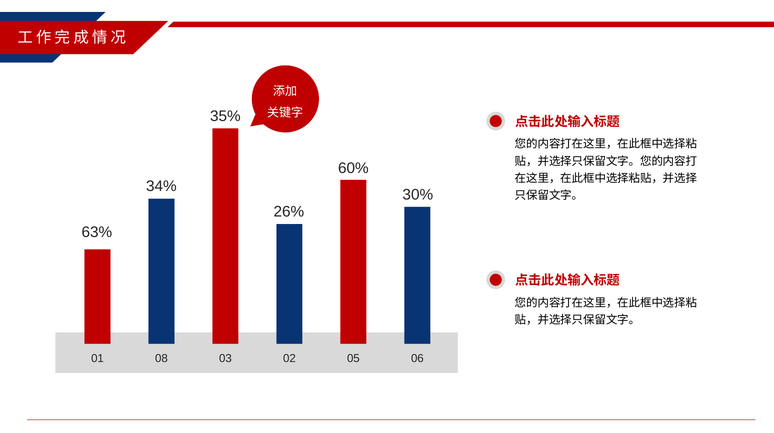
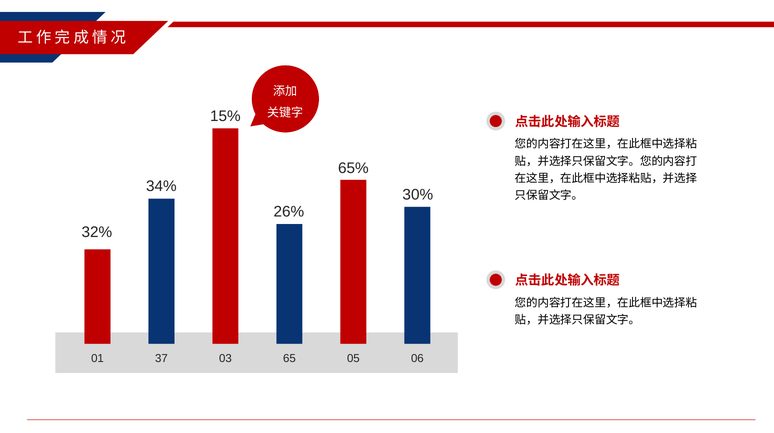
35%: 35% -> 15% (225, 116)
60%: 60% -> 65% (353, 168)
63%: 63% -> 32% (97, 233)
08: 08 -> 37 (161, 359)
02: 02 -> 65 (289, 359)
